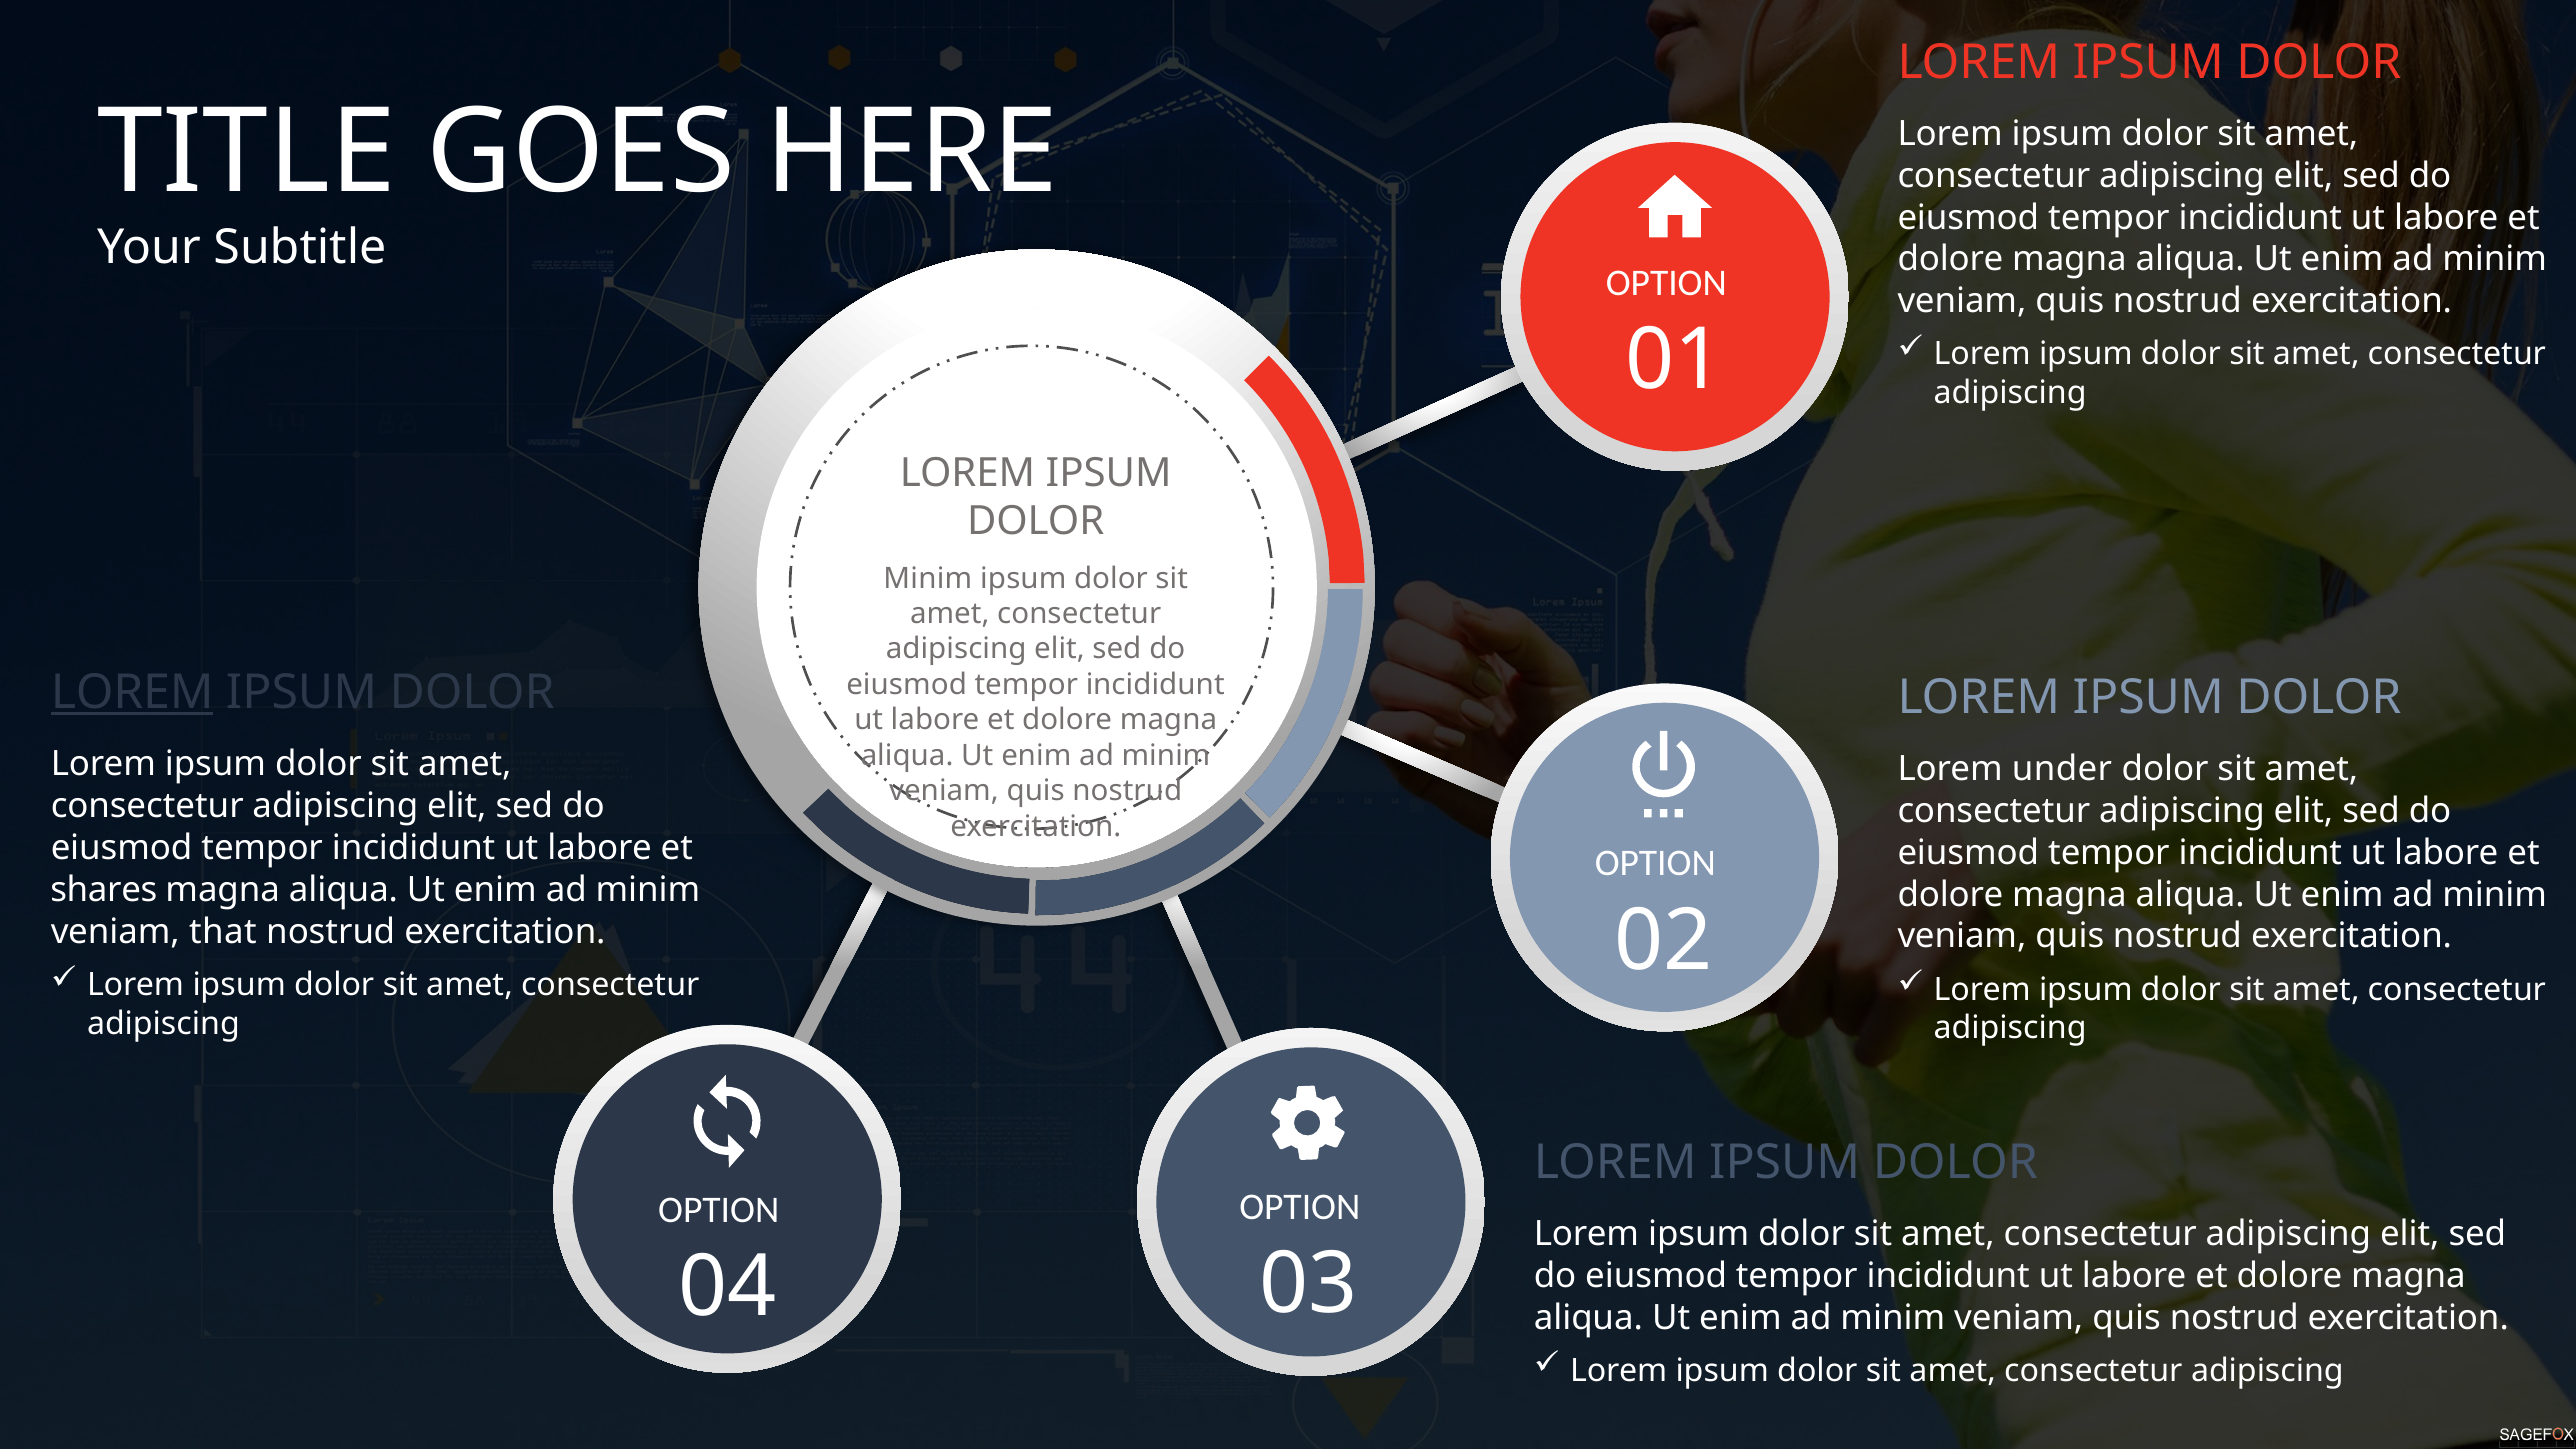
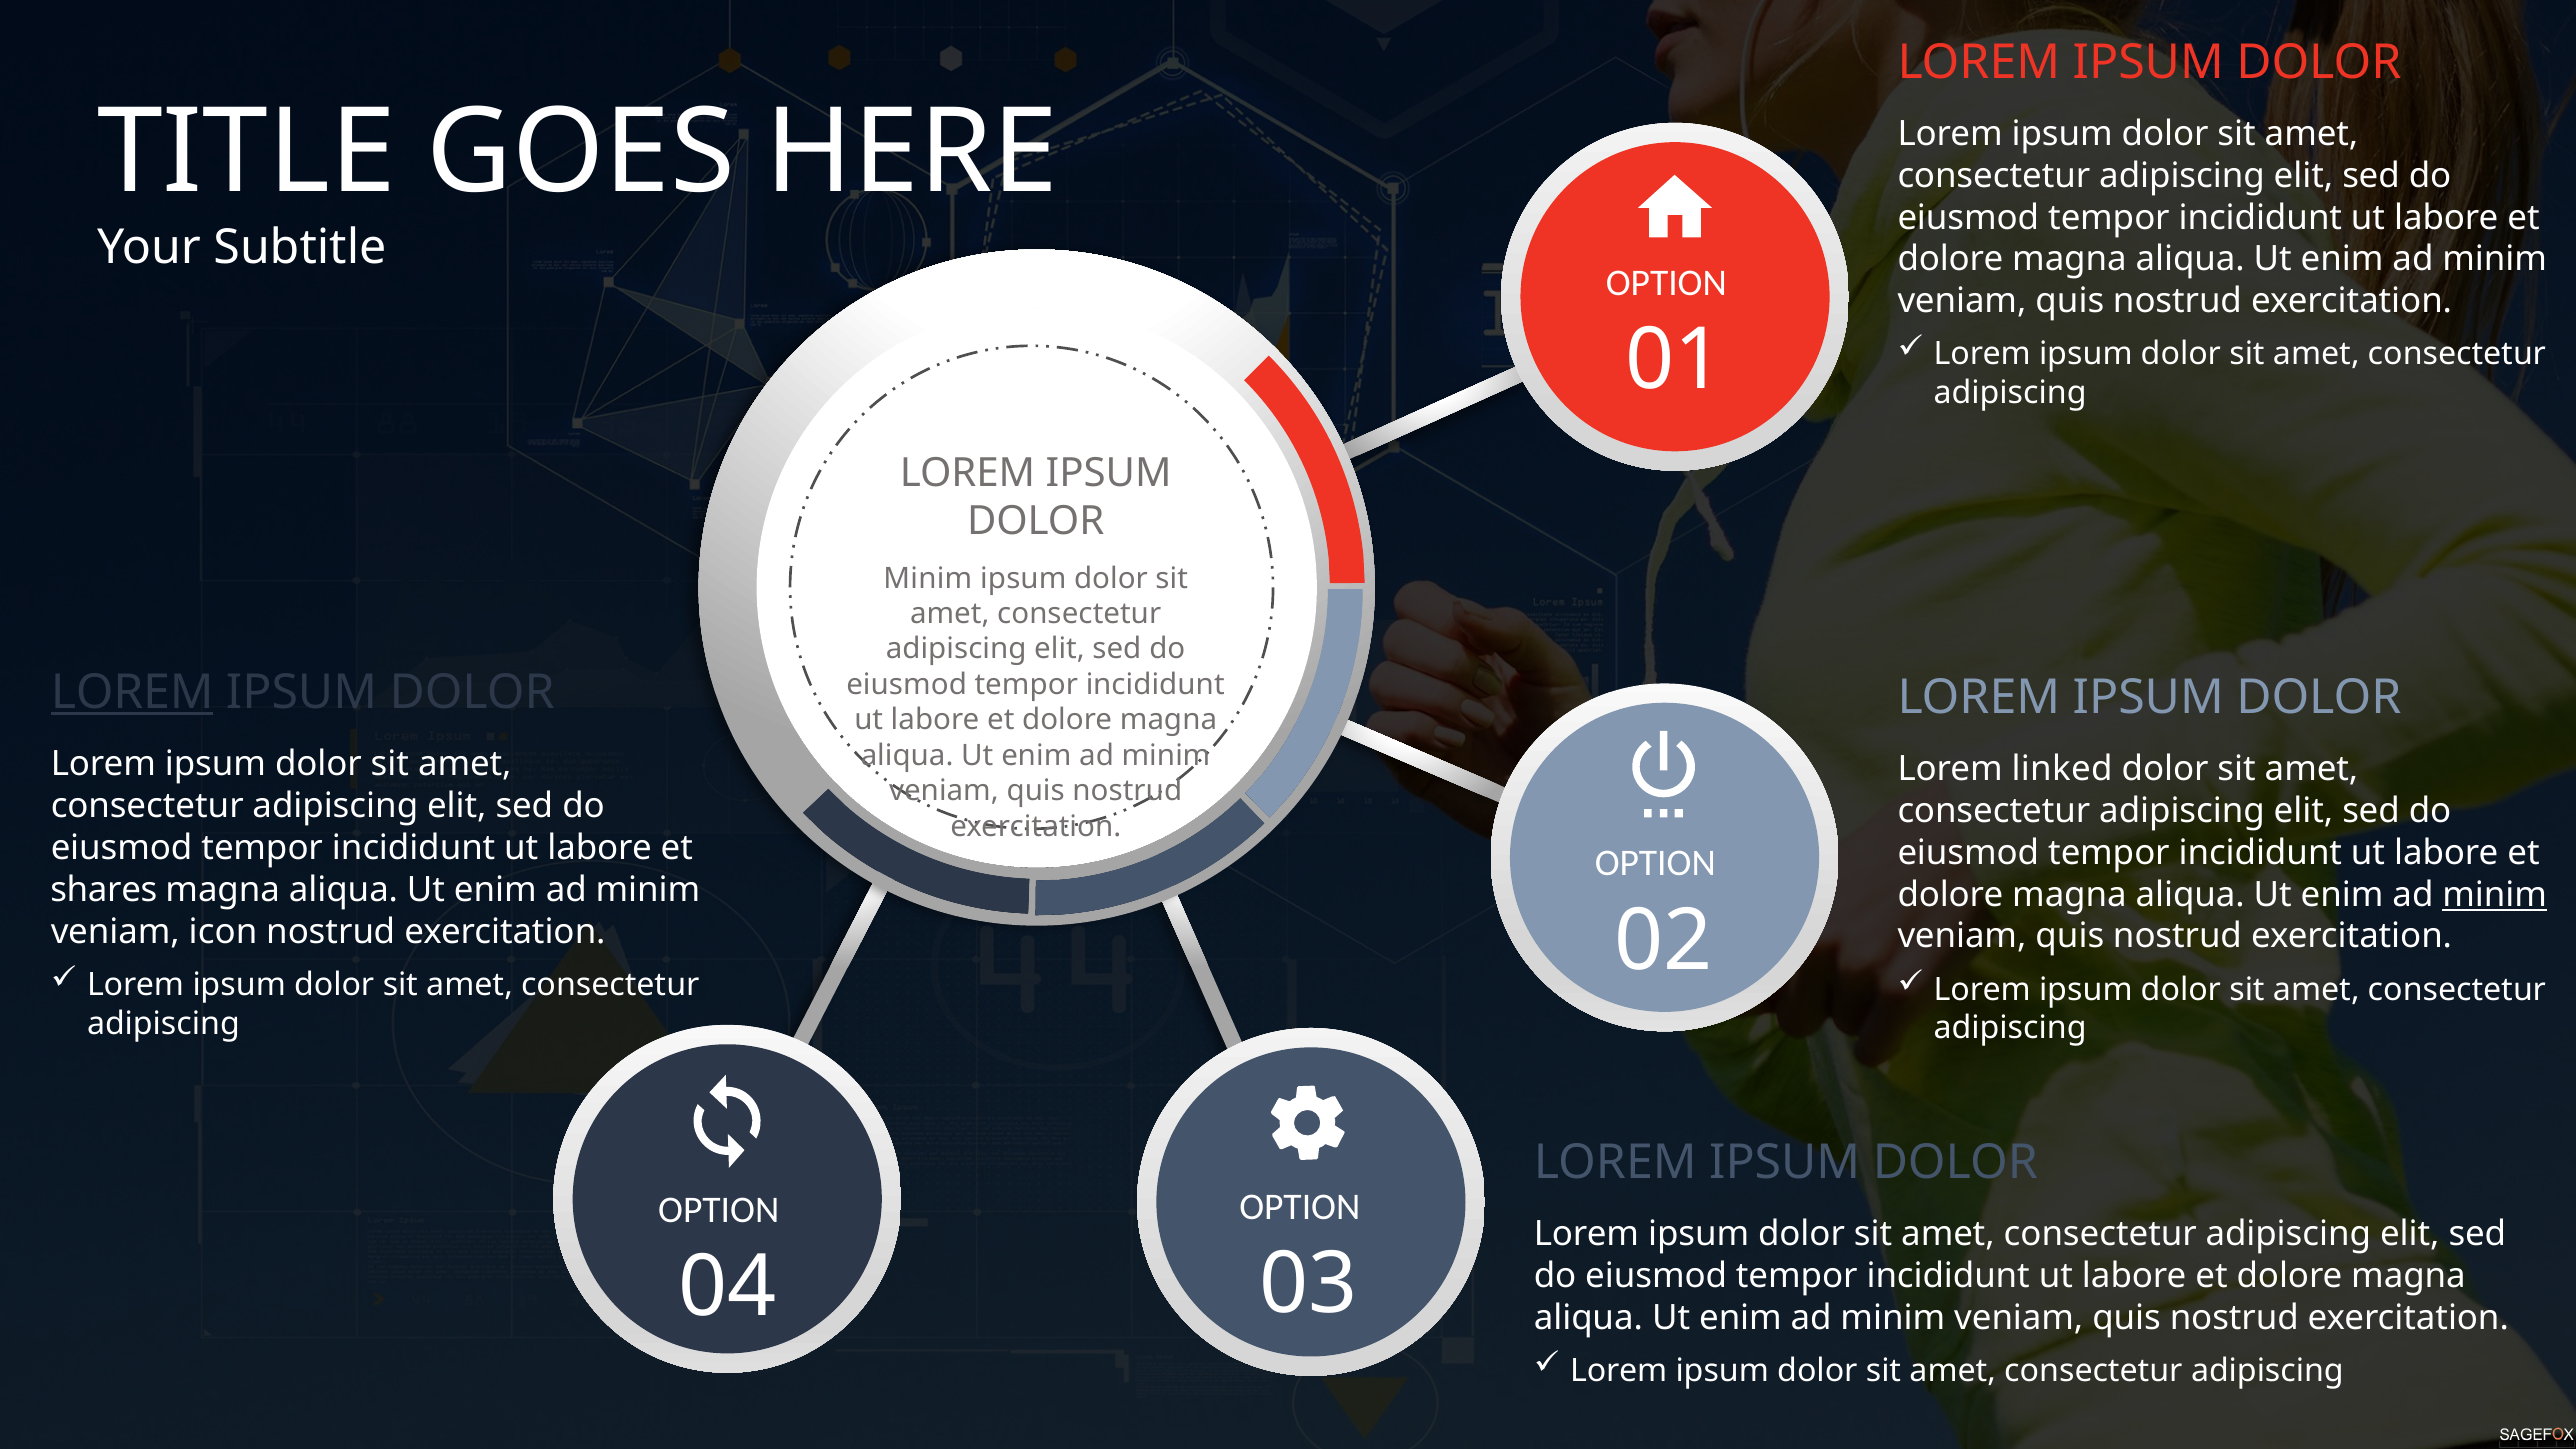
under: under -> linked (2062, 769)
minim underline: none -> present (2495, 895)
that: that -> icon (223, 932)
